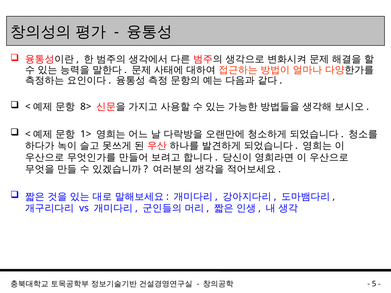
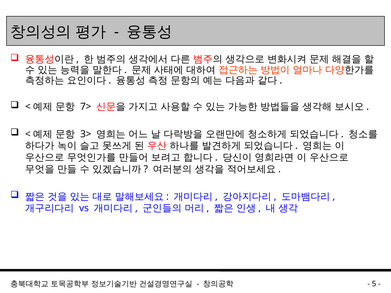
8>: 8> -> 7> (86, 107)
1>: 1> -> 3> (86, 134)
